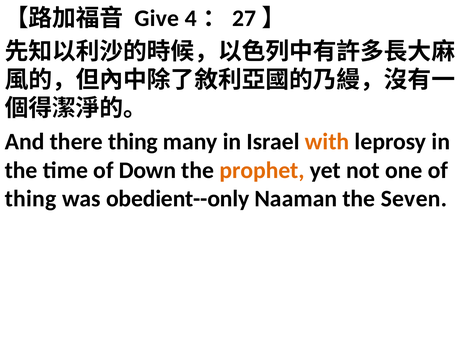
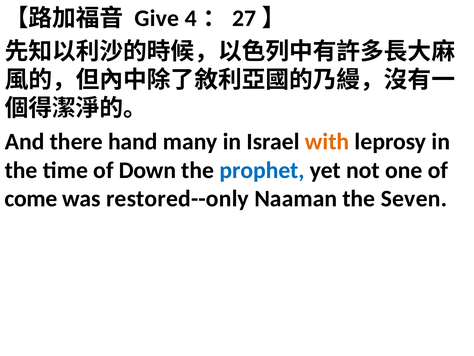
there thing: thing -> hand (133, 141)
prophet colour: orange -> blue (262, 170)
thing: thing -> come (31, 198)
obedient--only: obedient--only -> restored--only (177, 198)
